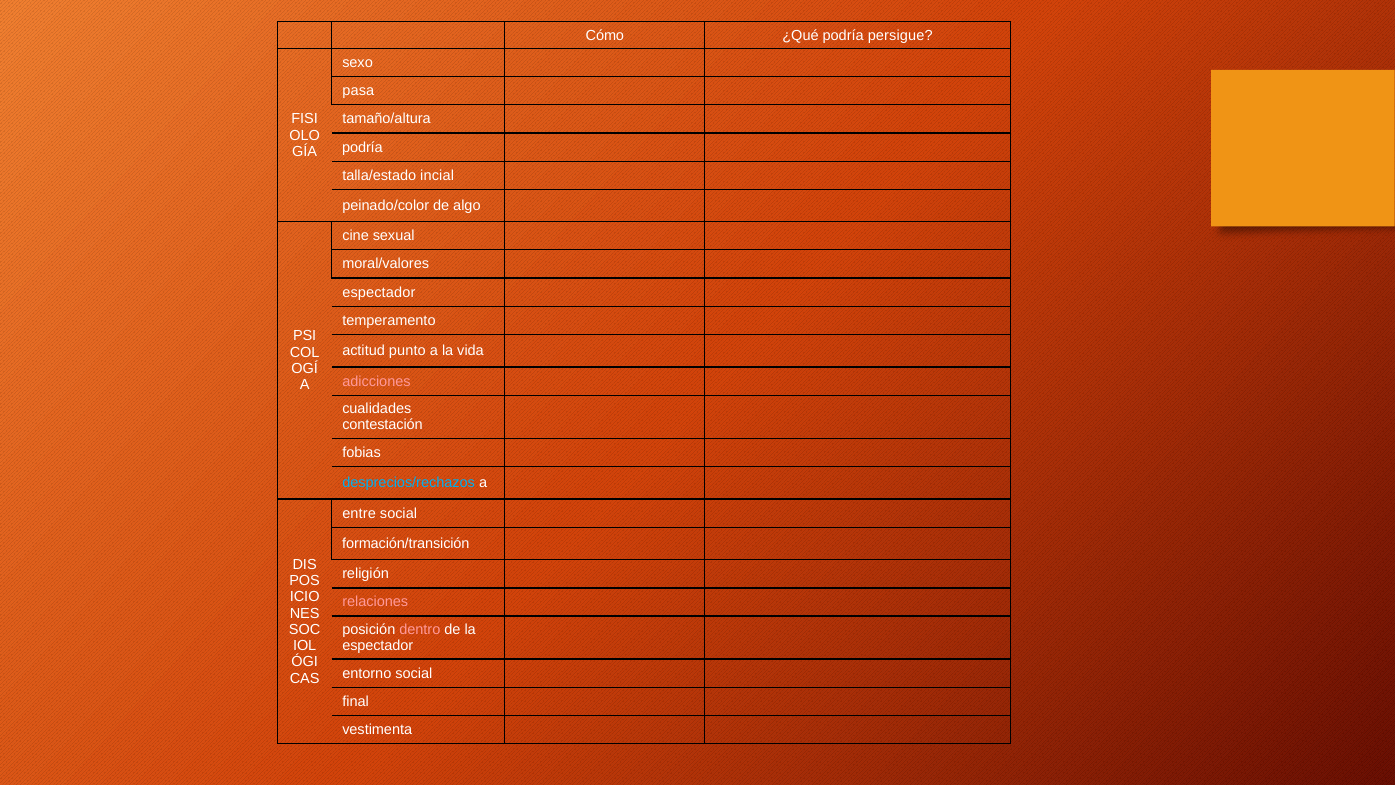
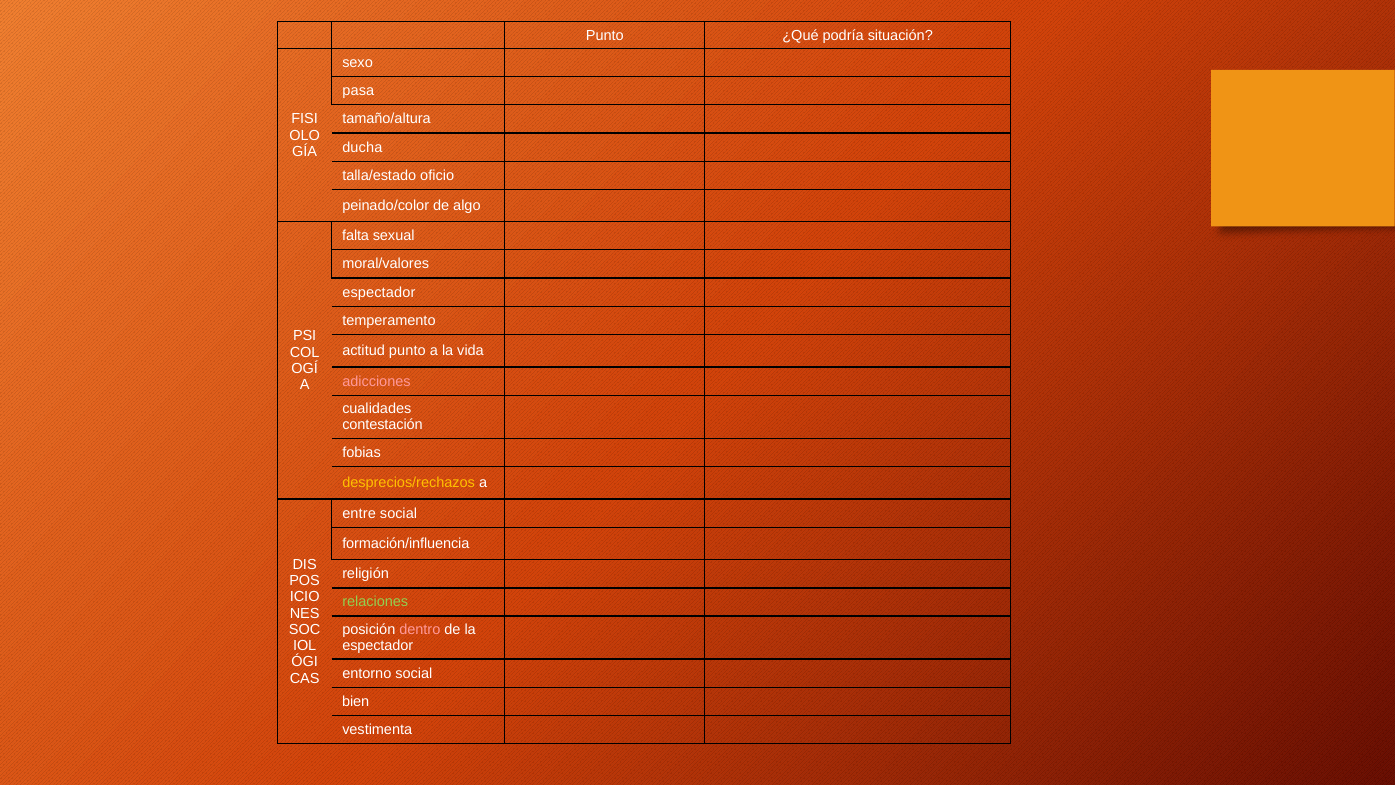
Cómo: Cómo -> Punto (605, 35)
persigue: persigue -> situación (900, 35)
podría: podría -> ducha (362, 147)
incial: incial -> oficio (437, 175)
cine: cine -> falta (356, 236)
desprecios/rechazos colour: light blue -> yellow (409, 483)
formación/transición: formación/transición -> formación/influencia (406, 543)
relaciones colour: pink -> light green (375, 602)
final: final -> bien (356, 701)
